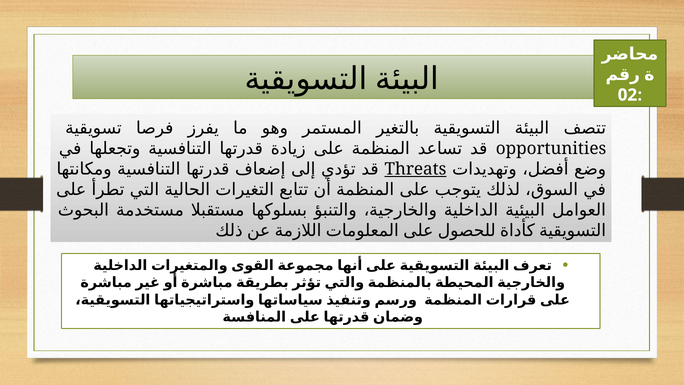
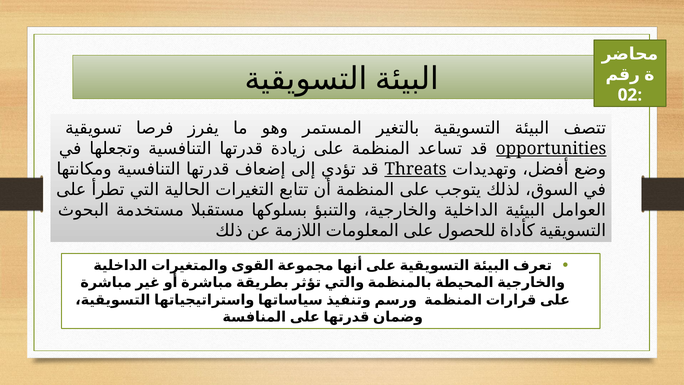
opportunities underline: none -> present (551, 148)
